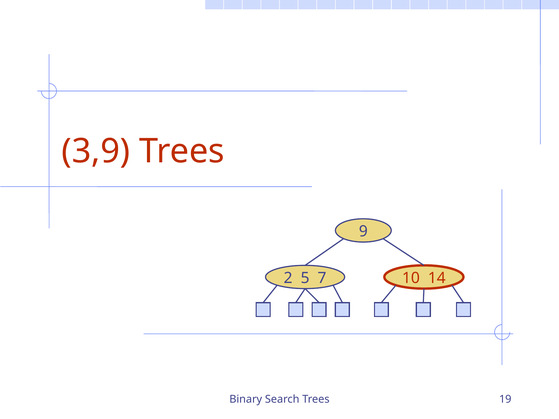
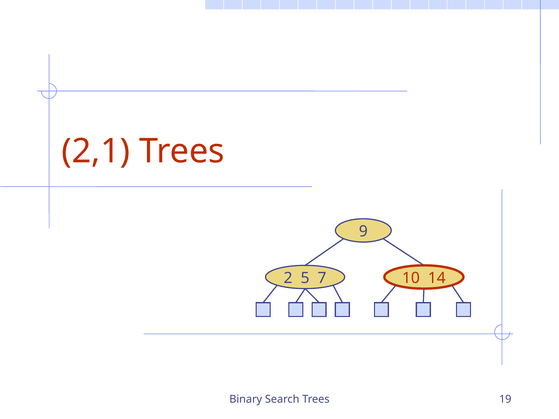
3,9: 3,9 -> 2,1 (96, 151)
